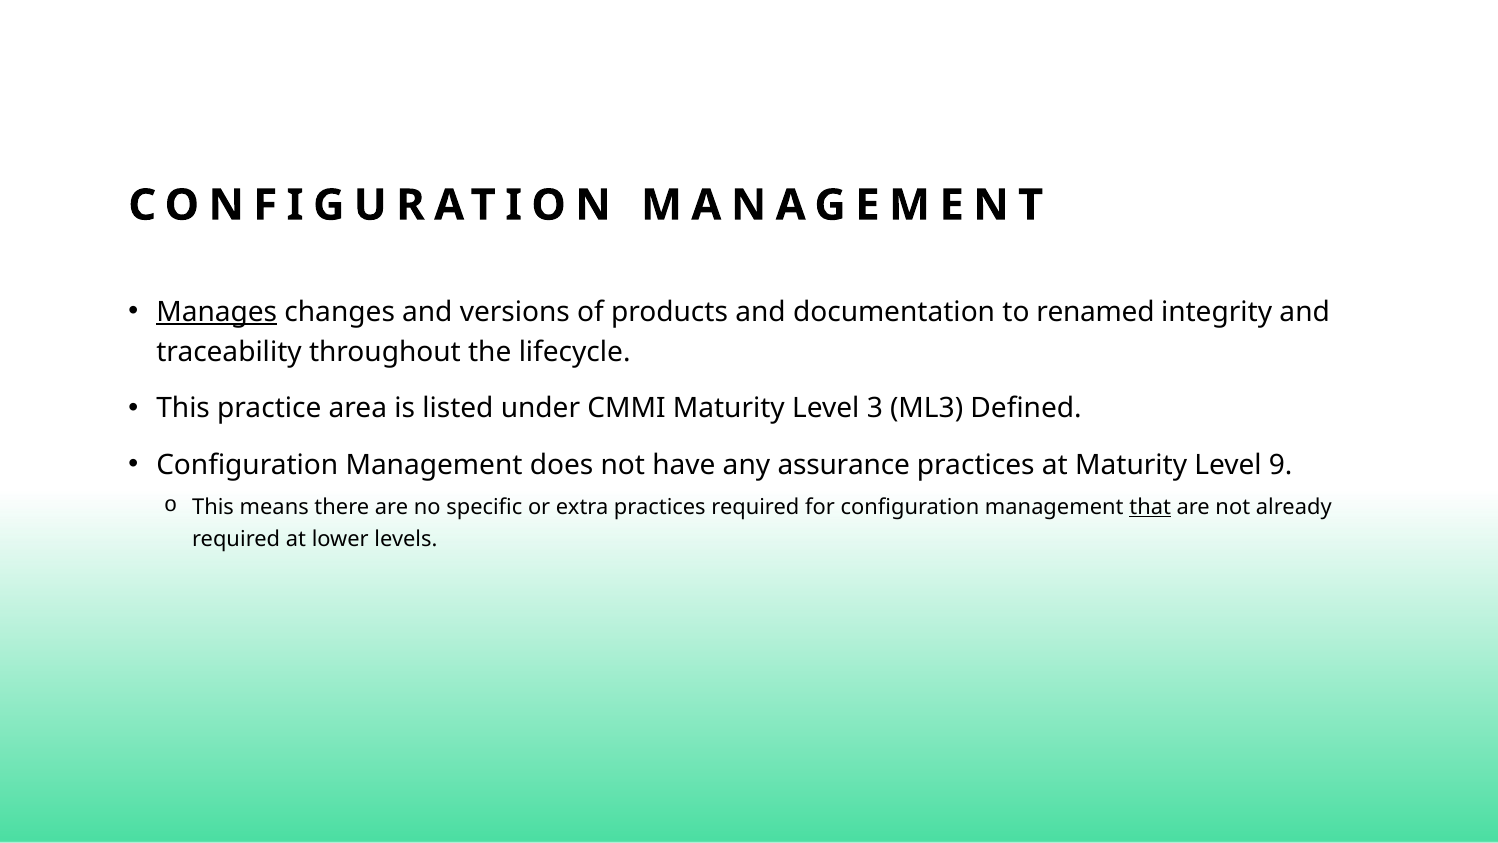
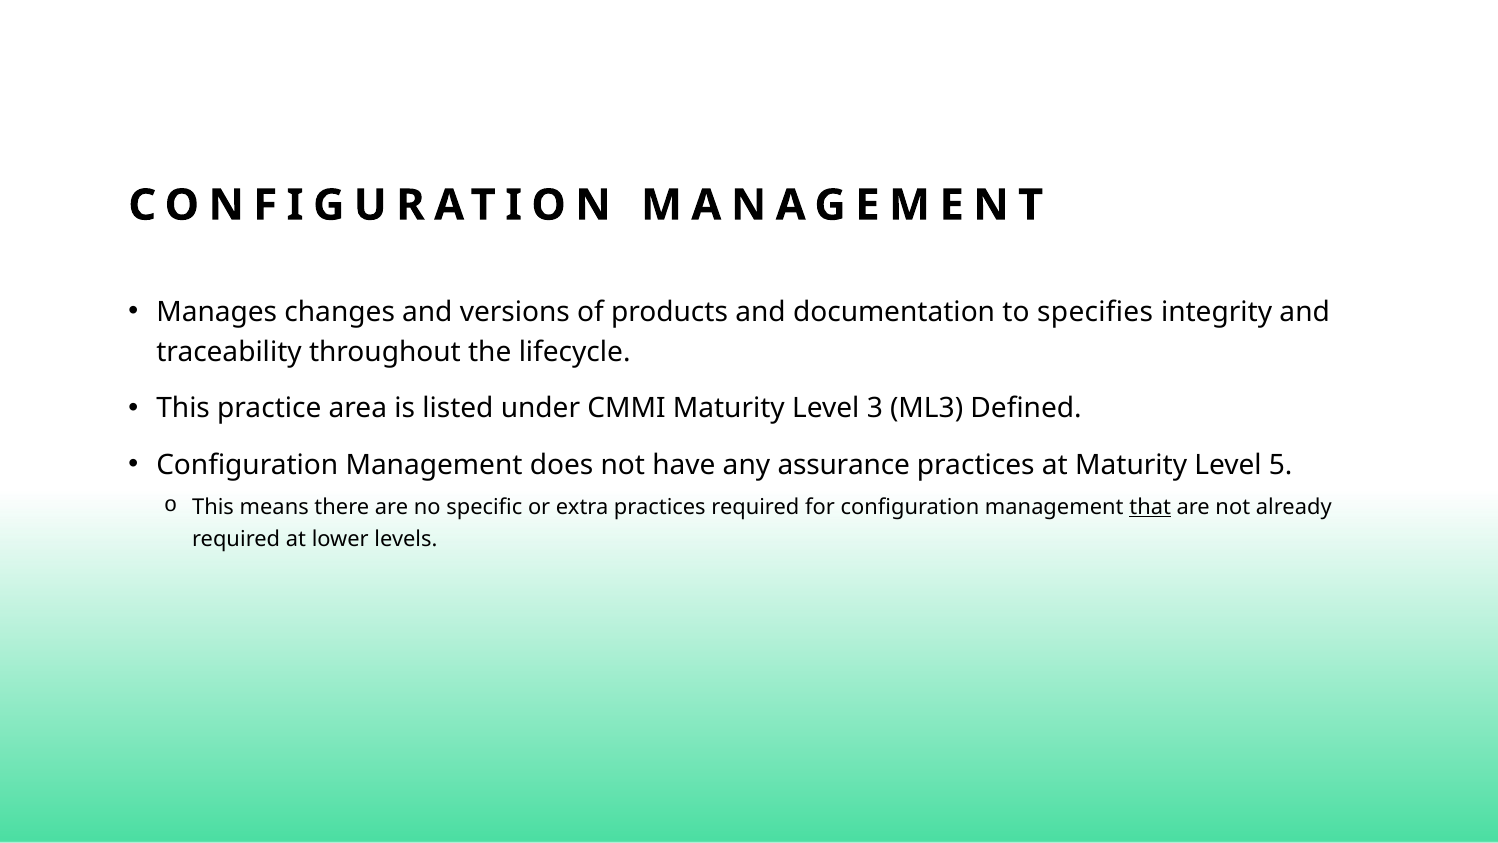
Manages underline: present -> none (217, 312)
renamed: renamed -> specifies (1095, 312)
9: 9 -> 5 (1281, 465)
